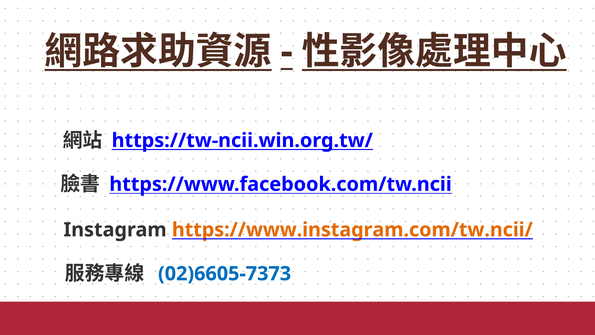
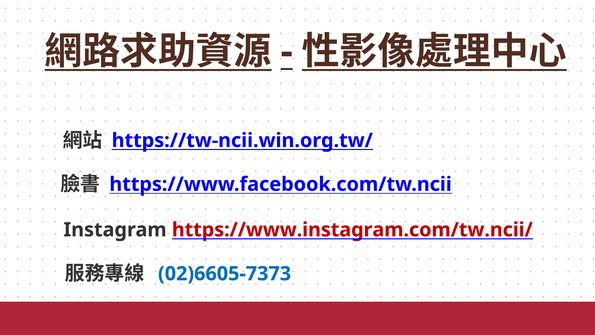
https://www.instagram.com/tw.ncii/ colour: orange -> red (352, 230)
